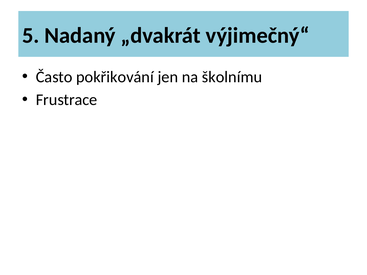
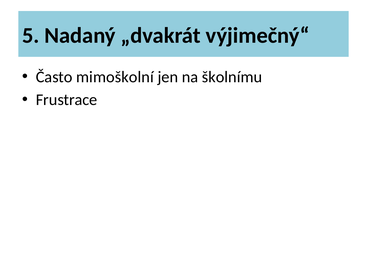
pokřikování: pokřikování -> mimoškolní (115, 77)
